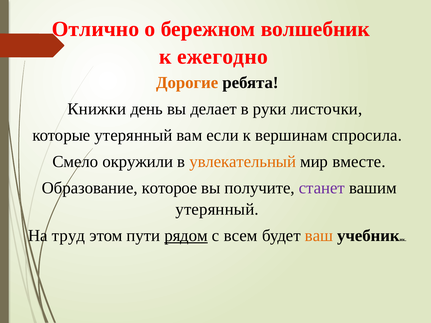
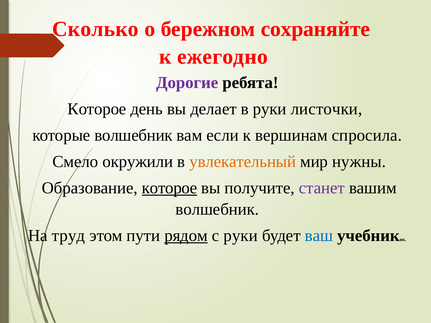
Отлично: Отлично -> Сколько (95, 29)
волшебник: волшебник -> сохраняйте (315, 29)
Дорогие colour: orange -> purple (187, 83)
Книжки: Книжки -> Которое (97, 109)
которые утерянный: утерянный -> волшебник (134, 135)
вместе: вместе -> нужны (359, 162)
которое underline: none -> present (170, 188)
утерянный: утерянный -> волшебник (217, 210)
с всем: всем -> руки (241, 236)
ваш colour: orange -> blue (319, 236)
